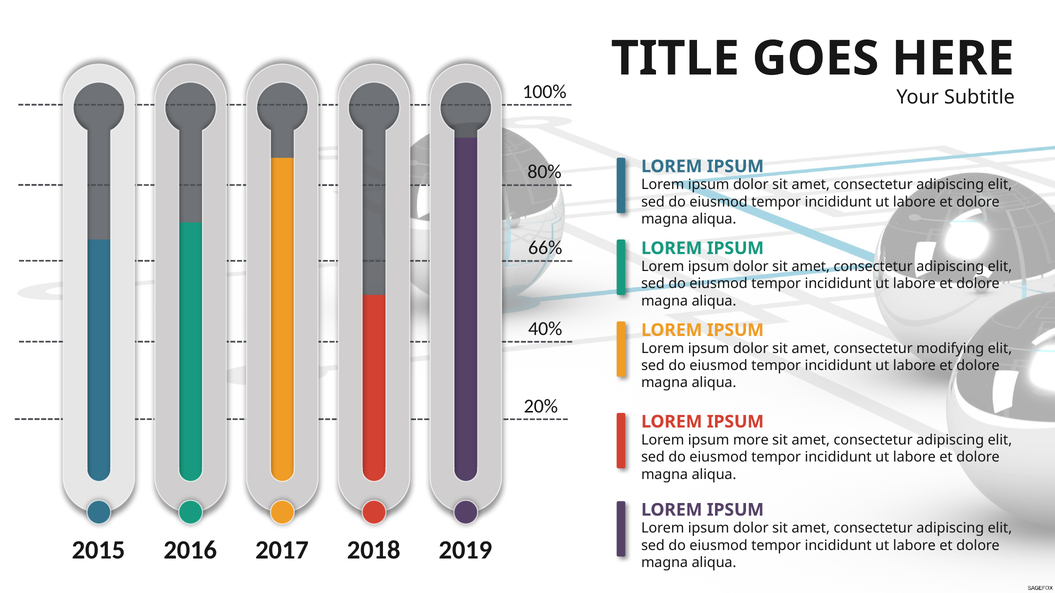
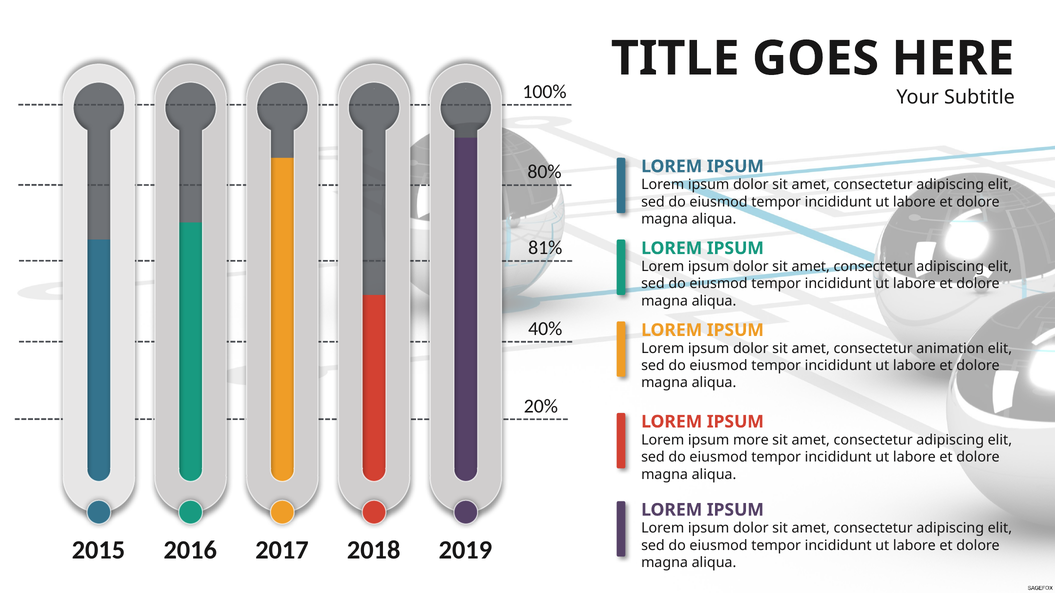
66%: 66% -> 81% (545, 248)
modifying: modifying -> animation (950, 349)
